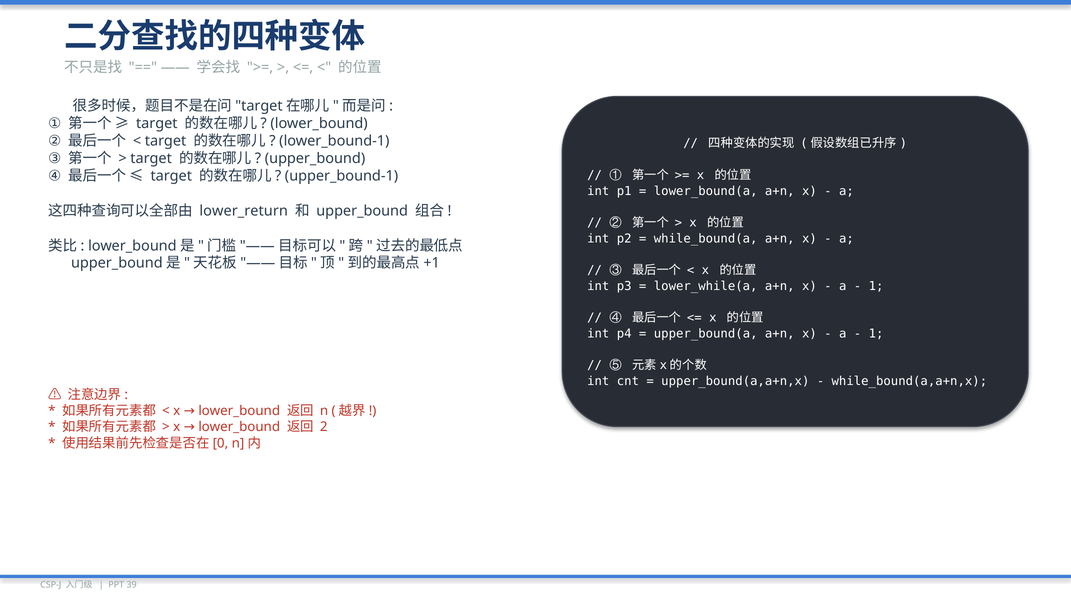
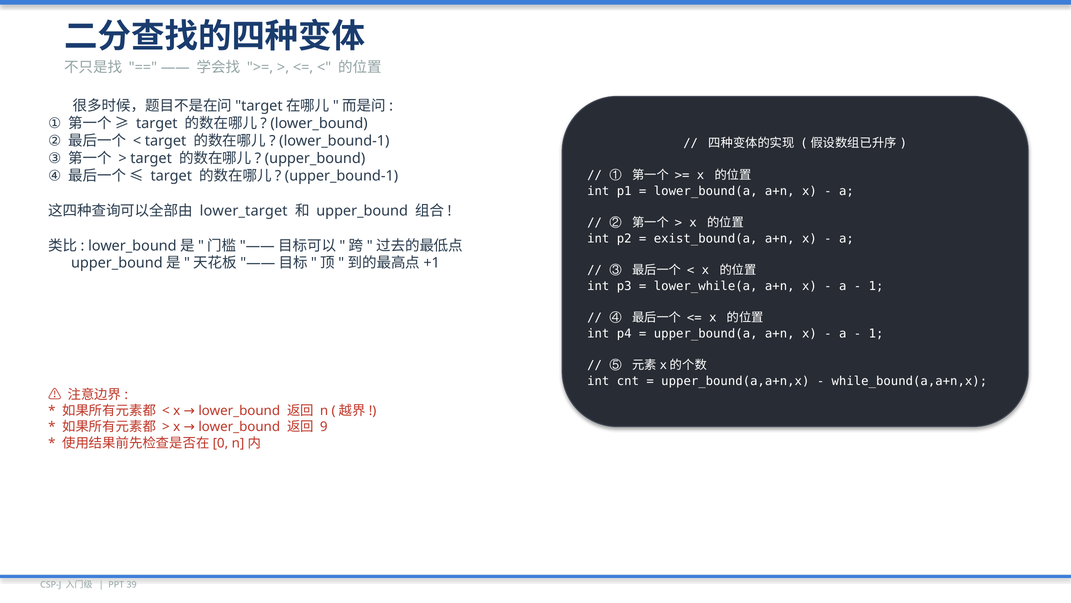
lower_return: lower_return -> lower_target (244, 211)
while_bound(a: while_bound(a -> exist_bound(a (706, 238)
2: 2 -> 9 (324, 427)
